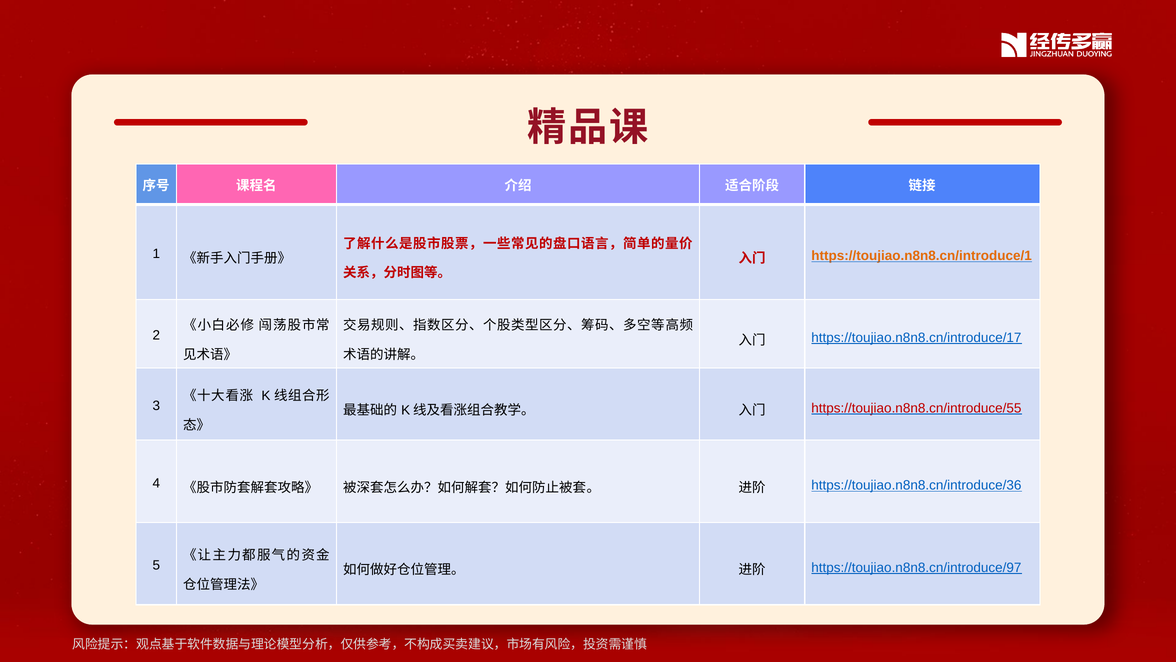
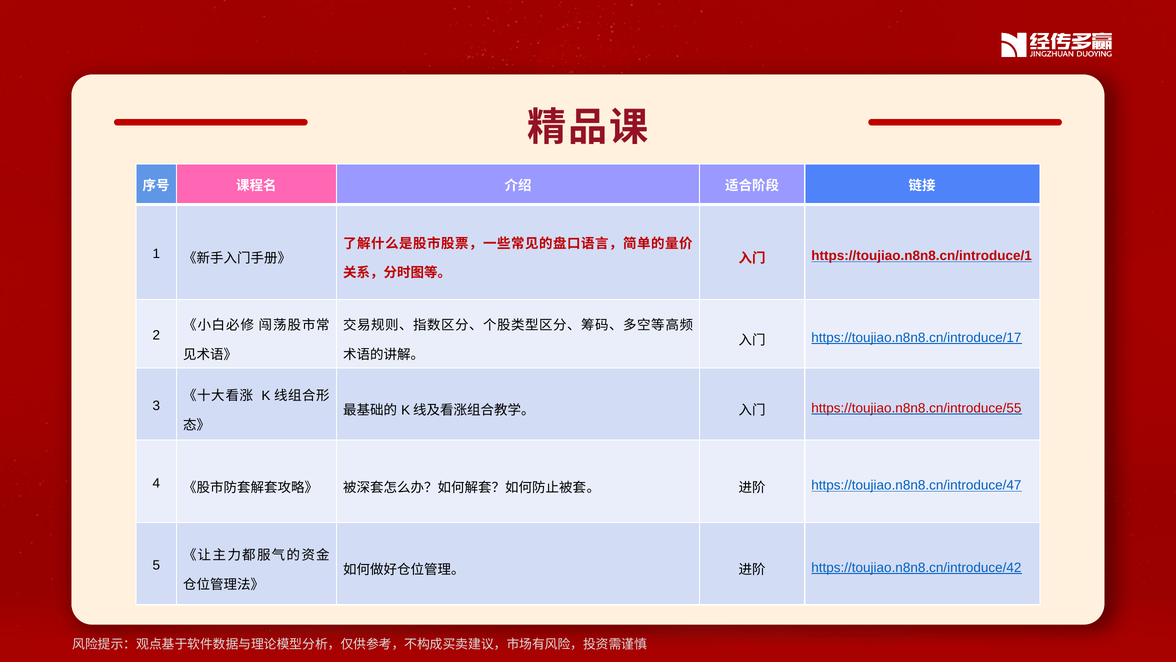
https://toujiao.n8n8.cn/introduce/1 colour: orange -> red (922, 256)
https://toujiao.n8n8.cn/introduce/36: https://toujiao.n8n8.cn/introduce/36 -> https://toujiao.n8n8.cn/introduce/47 (916, 485)
https://toujiao.n8n8.cn/introduce/97: https://toujiao.n8n8.cn/introduce/97 -> https://toujiao.n8n8.cn/introduce/42 (916, 567)
